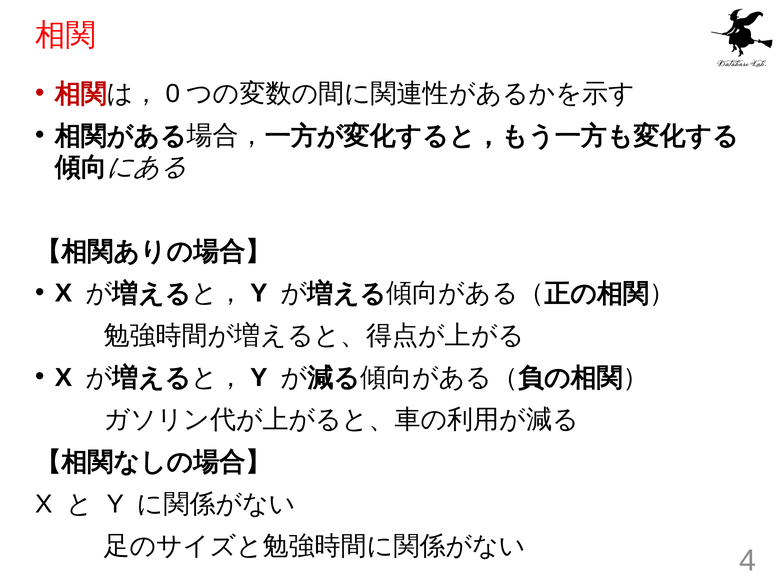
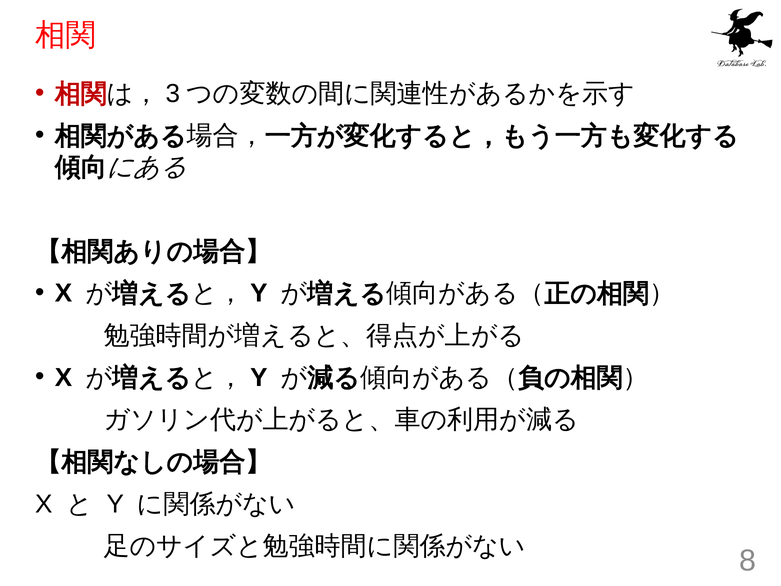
0: 0 -> 3 (173, 94)
4: 4 -> 8 (748, 561)
